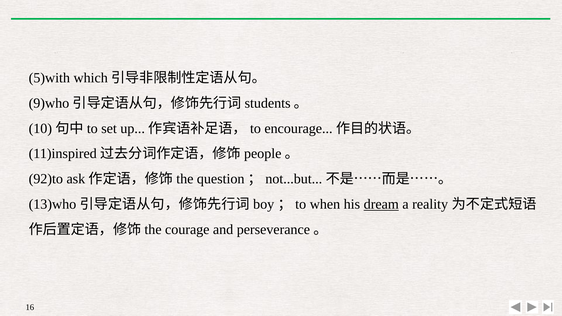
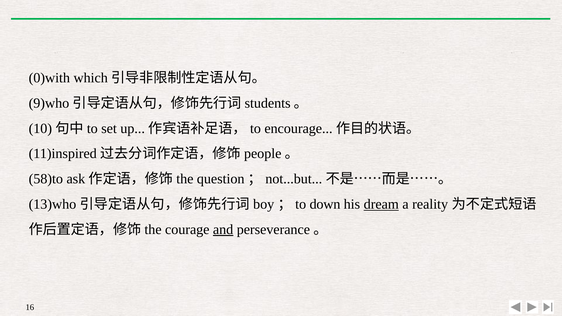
5)with: 5)with -> 0)with (49, 78)
92)to: 92)to -> 58)to (46, 179)
when: when -> down (325, 204)
and underline: none -> present (223, 230)
